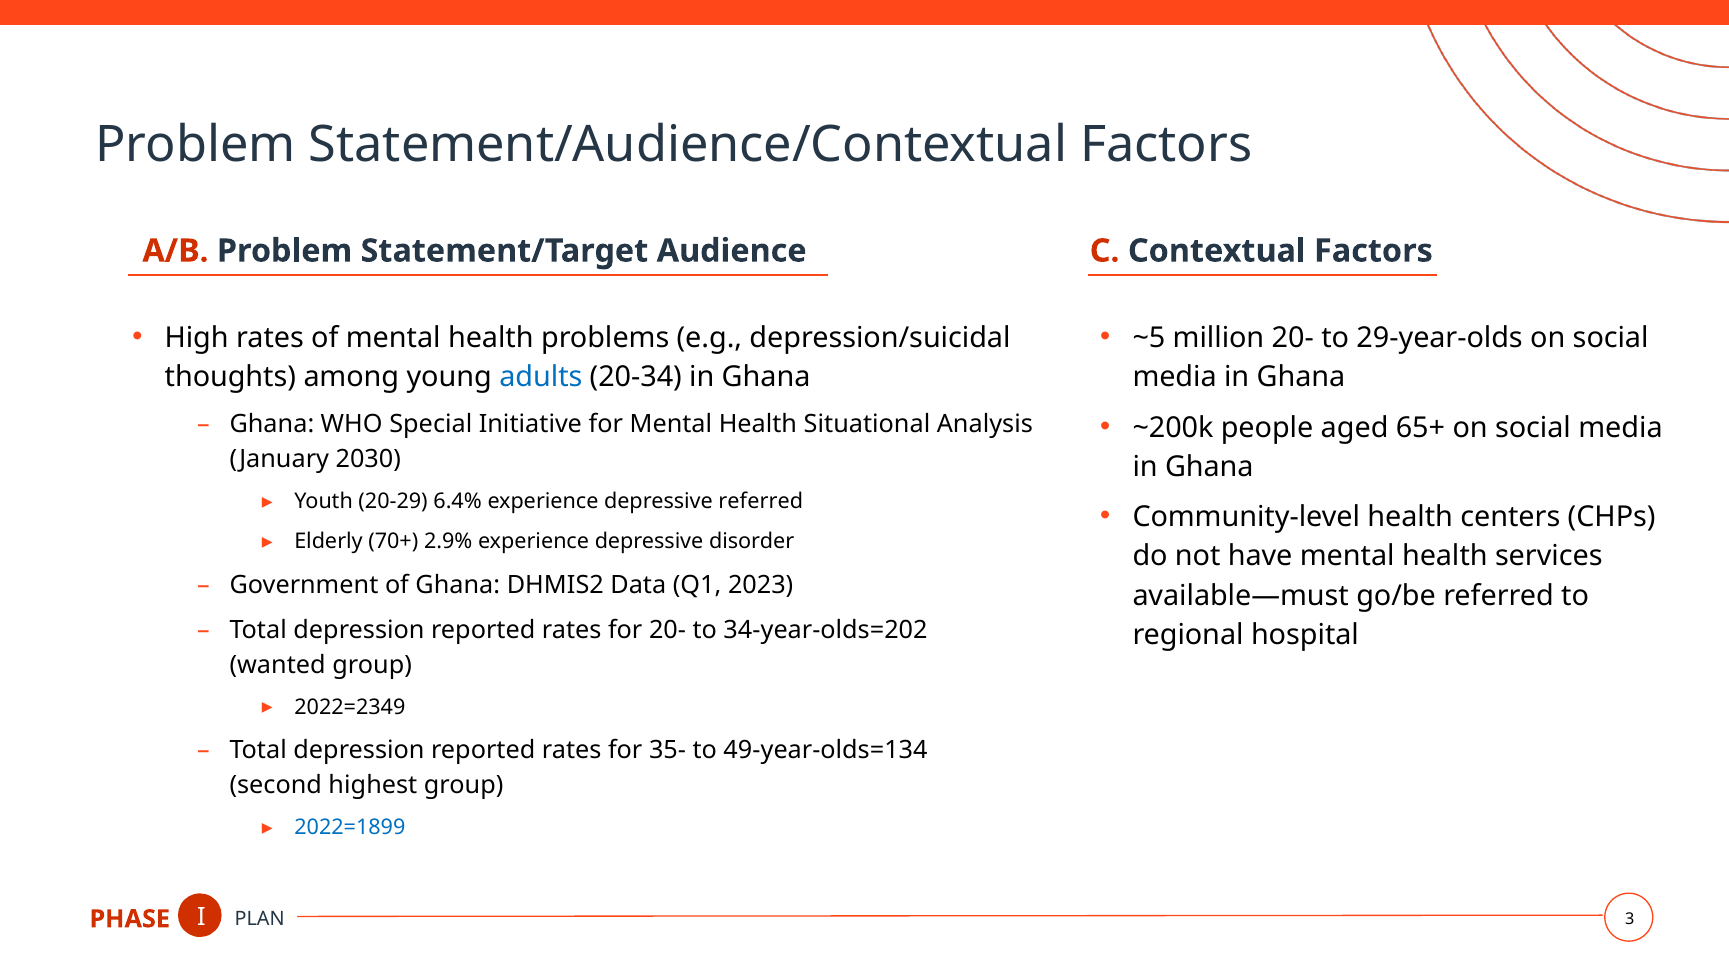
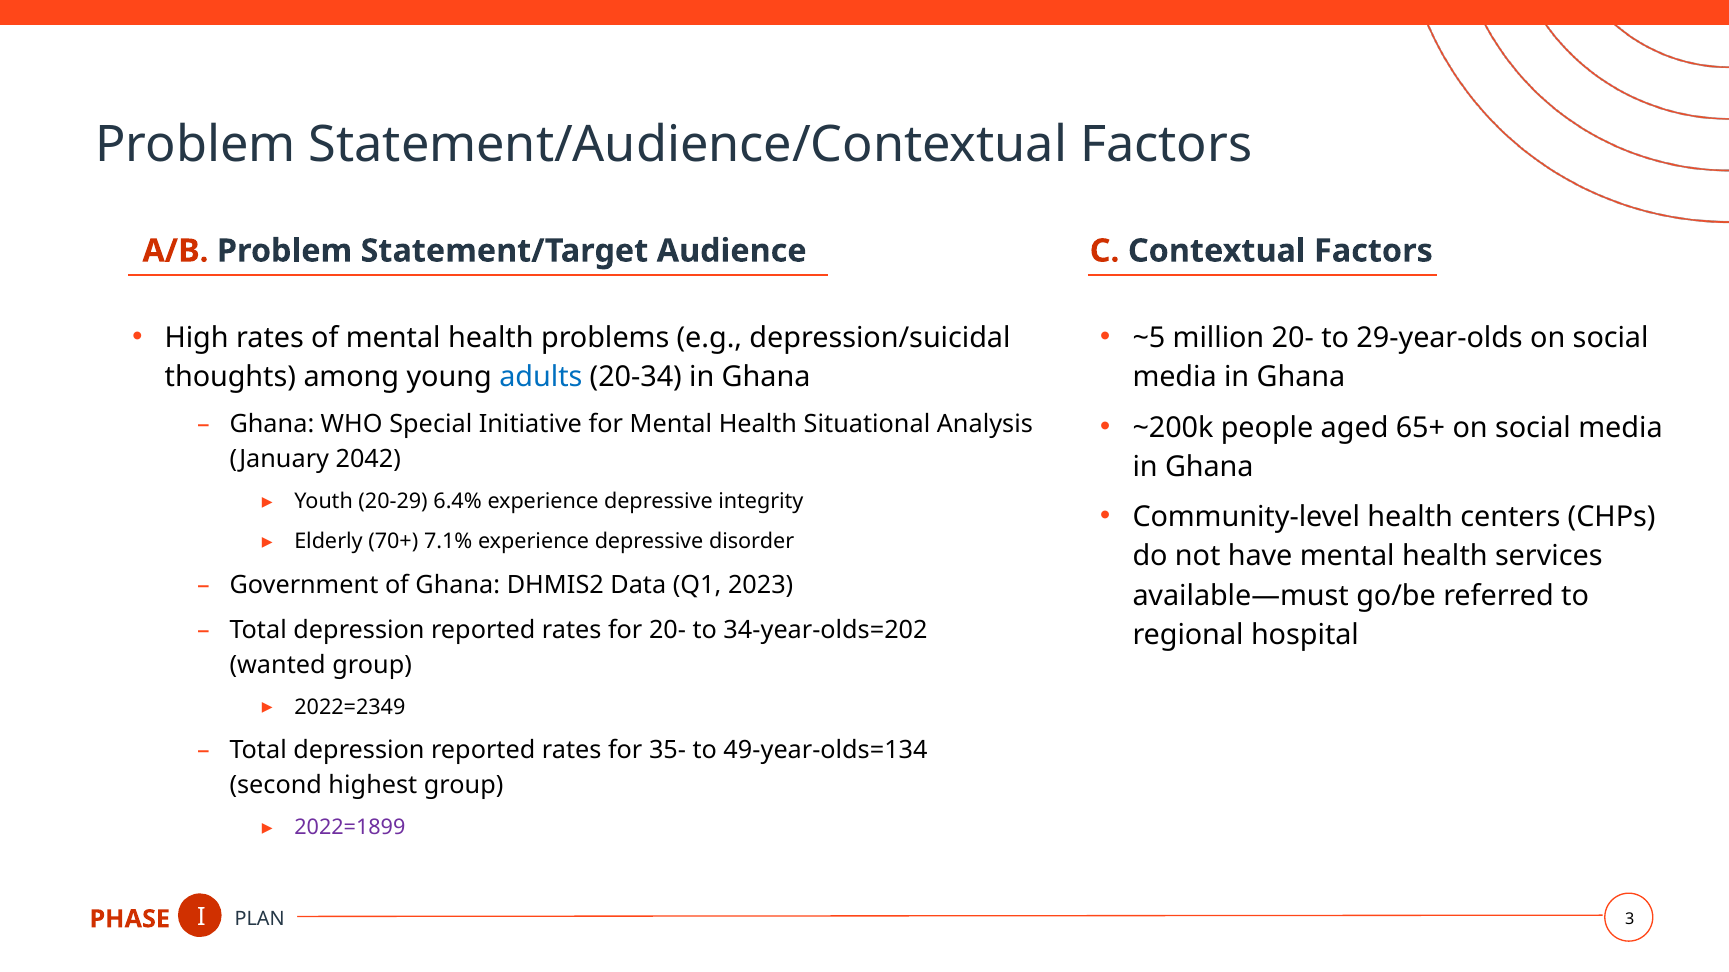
2030: 2030 -> 2042 (368, 459)
depressive referred: referred -> integrity (761, 502)
2.9%: 2.9% -> 7.1% (448, 542)
2022=1899 colour: blue -> purple (350, 828)
